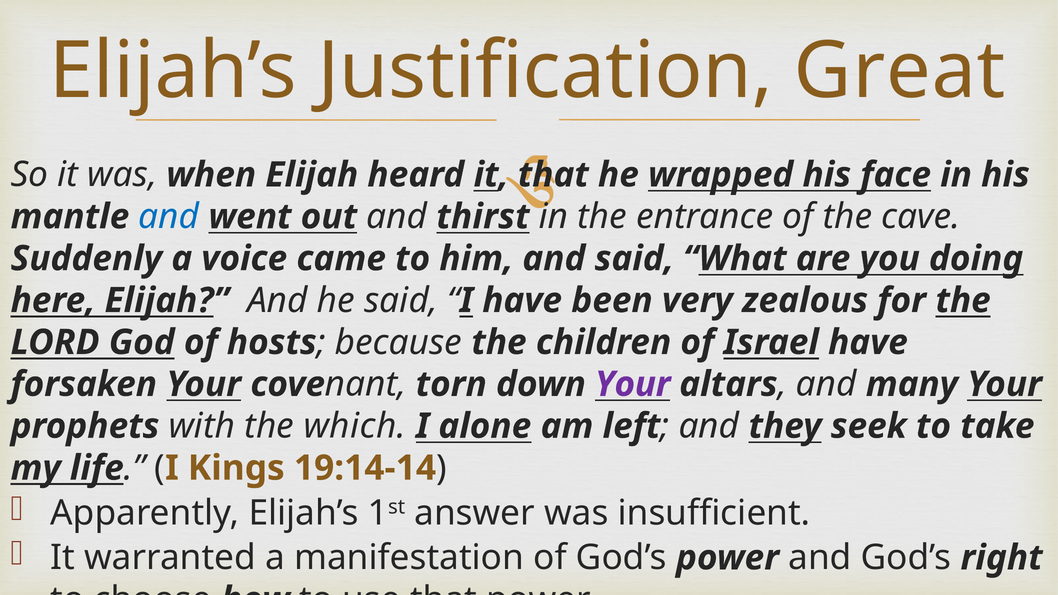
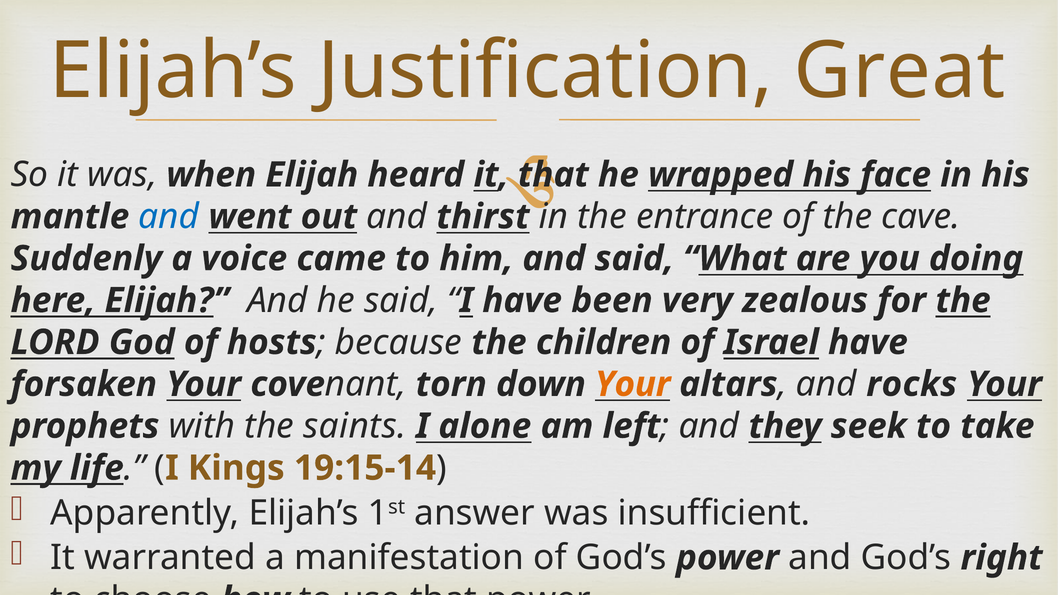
Your colour: purple -> orange (633, 384)
many: many -> rocks (912, 384)
which: which -> saints (355, 426)
19:14-14: 19:14-14 -> 19:15-14 (365, 468)
